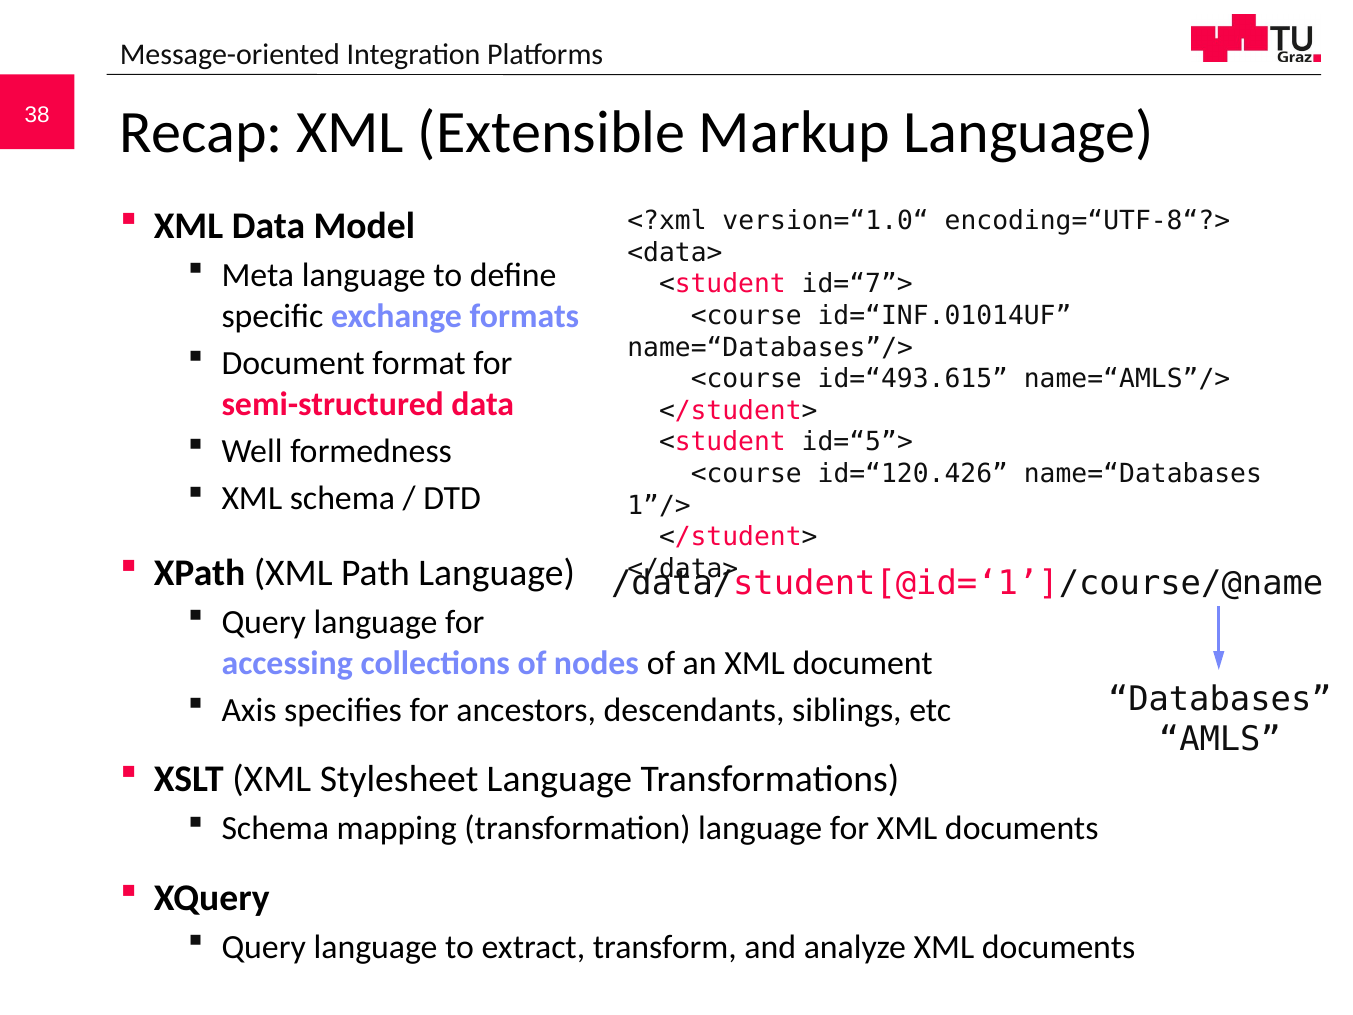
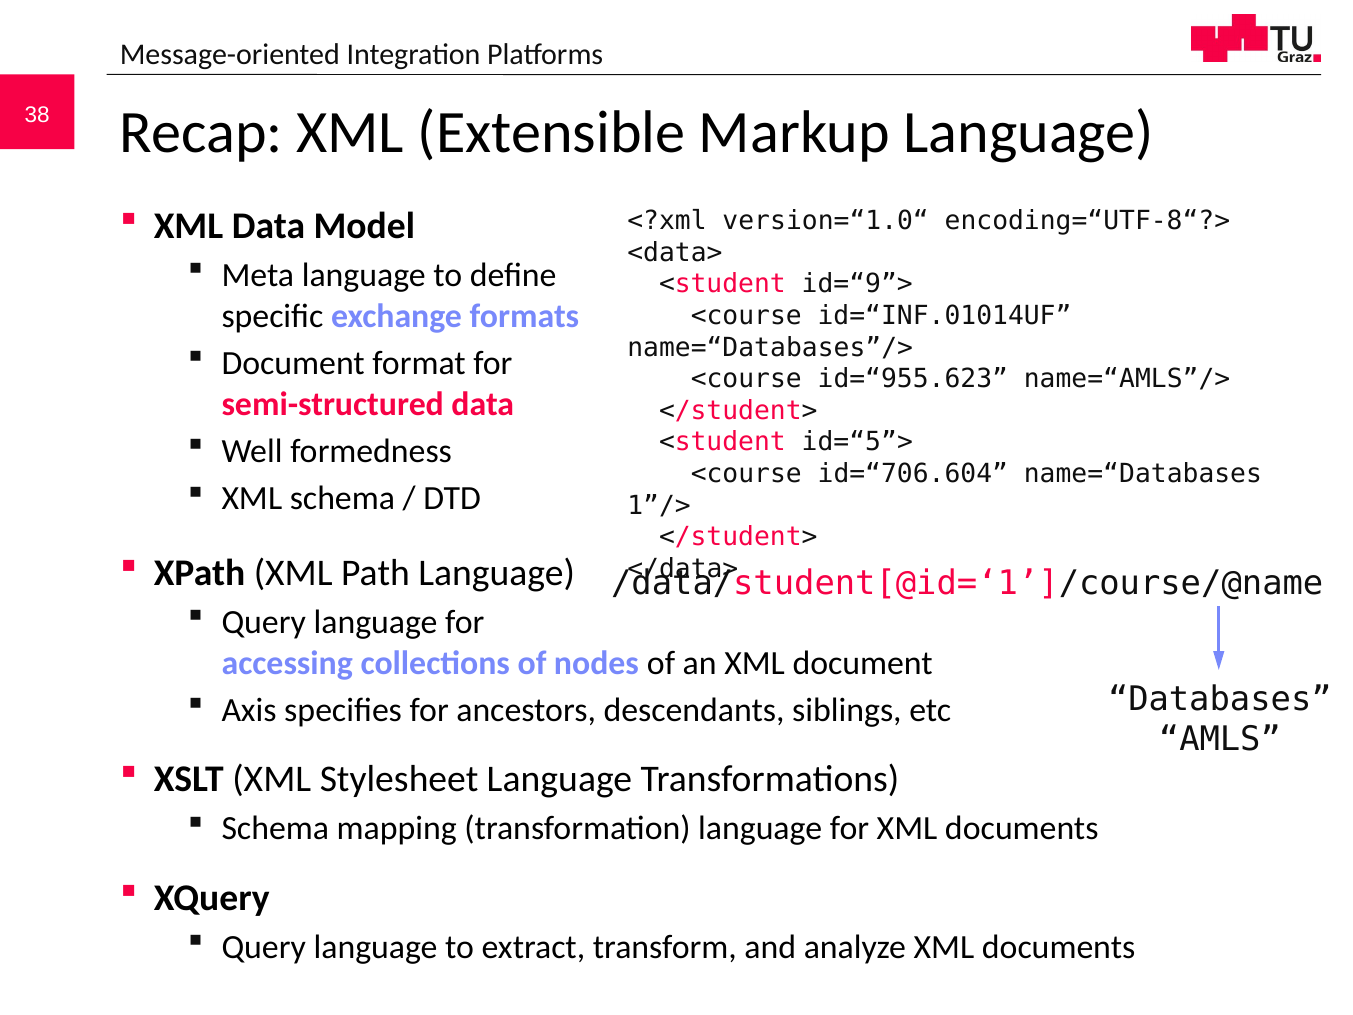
id=“7”>: id=“7”> -> id=“9”> (857, 284)
id=“493.615: id=“493.615 -> id=“955.623 (913, 379)
id=“120.426: id=“120.426 -> id=“706.604 (913, 474)
